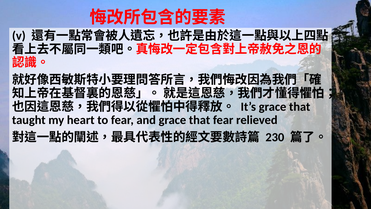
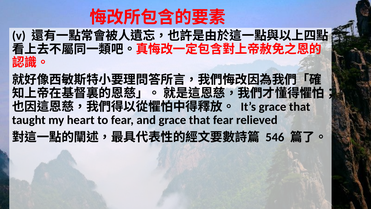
230: 230 -> 546 (275, 137)
